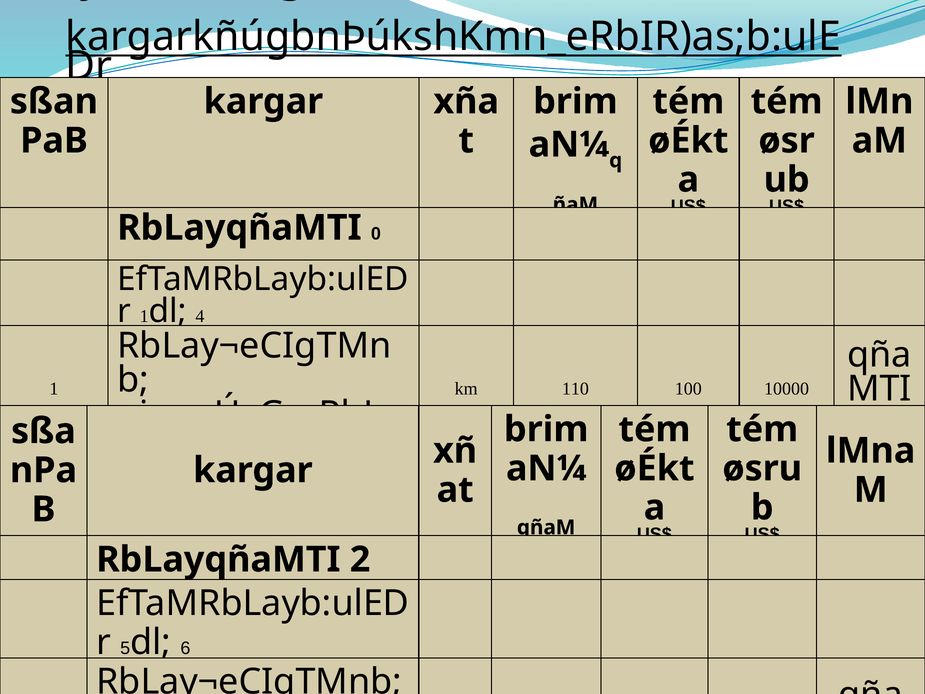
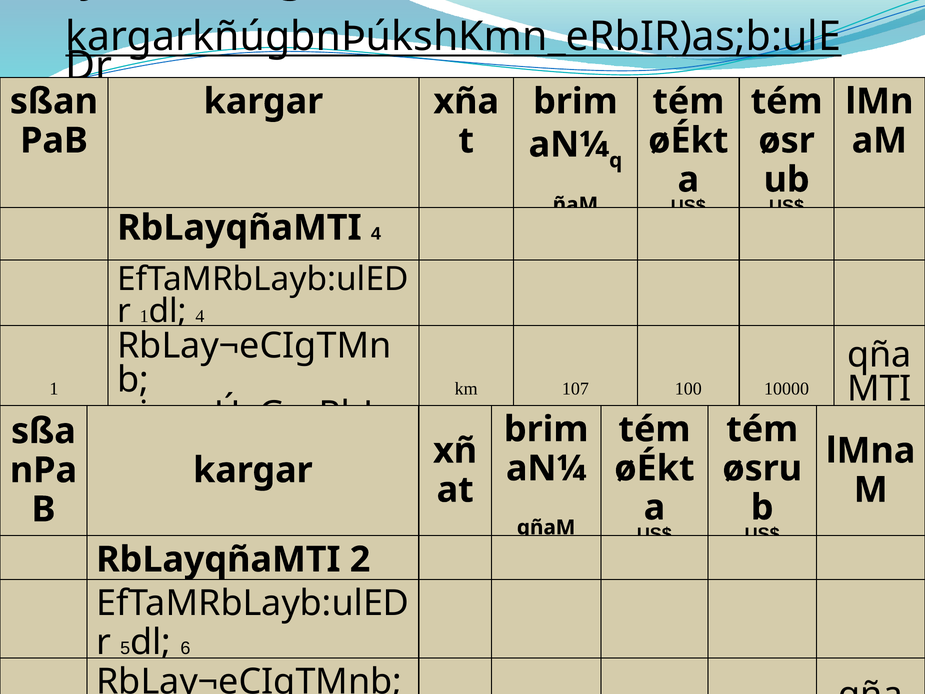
RbLayqñaMTI 0: 0 -> 4 (376, 234)
110: 110 -> 107 (575, 389)
